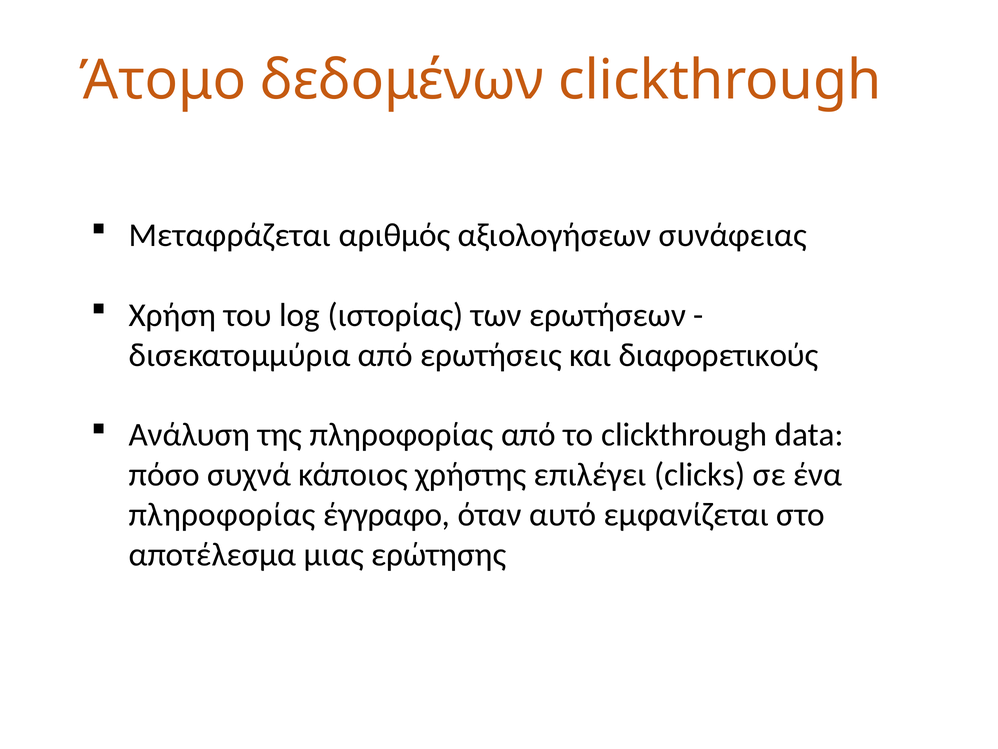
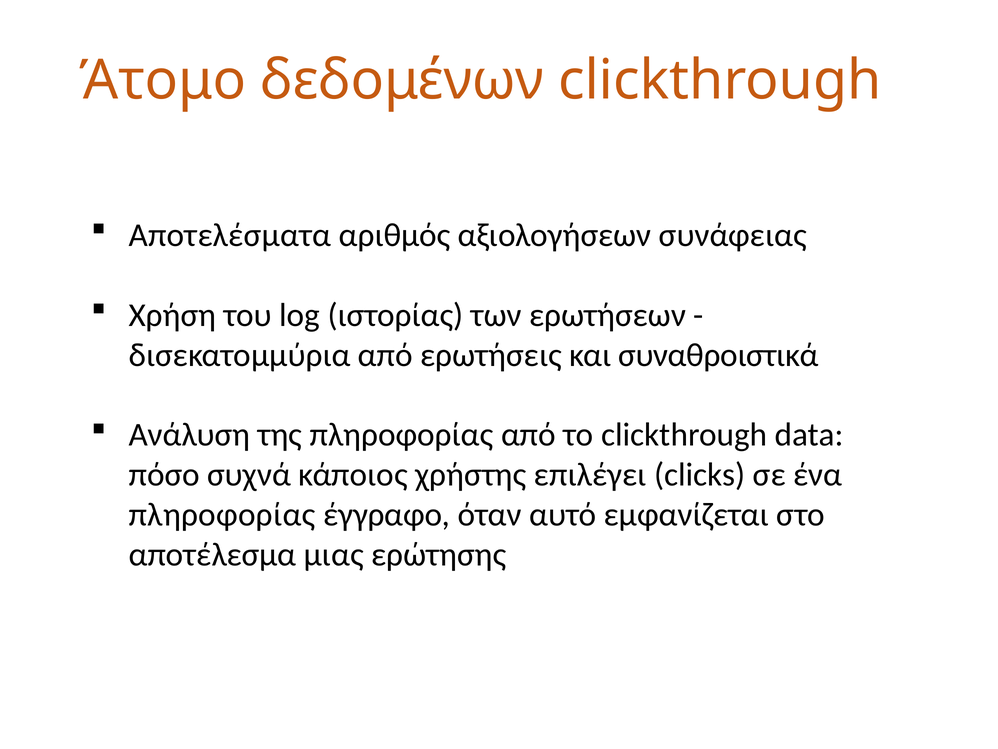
Μεταφράζεται: Μεταφράζεται -> Αποτελέσματα (230, 235)
διαφορετικούς: διαφορετικούς -> συναθροιστικά (719, 355)
